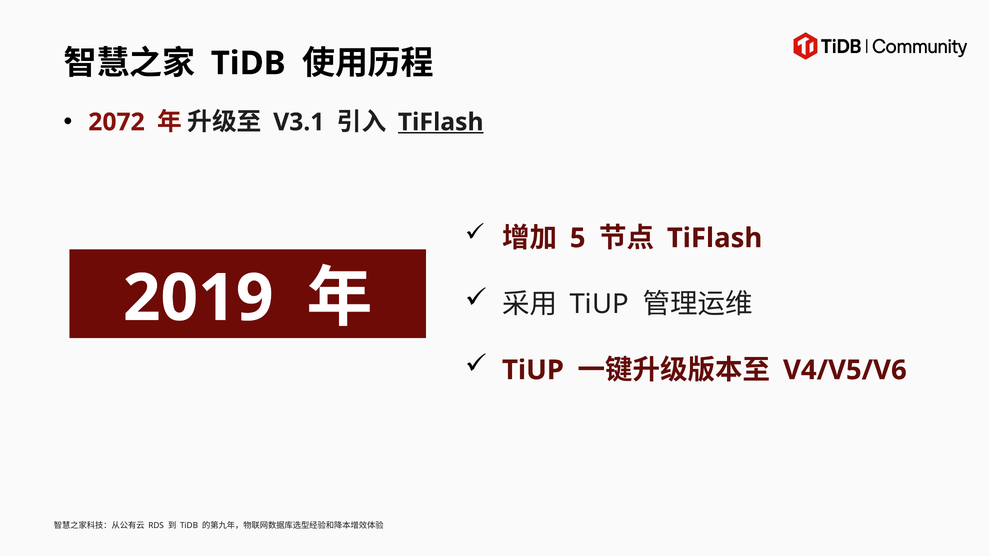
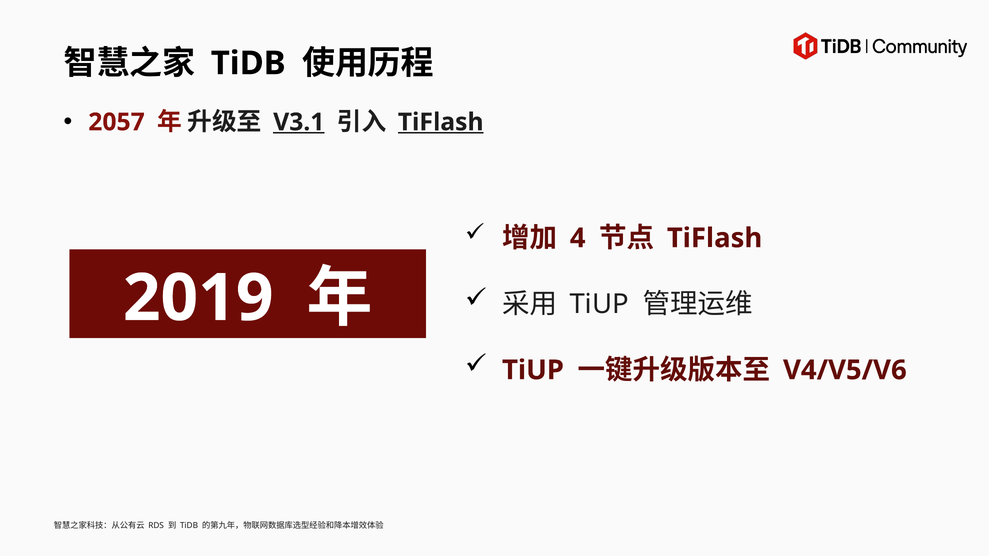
2072: 2072 -> 2057 (117, 122)
V3.1 underline: none -> present (299, 122)
5: 5 -> 4 (578, 238)
